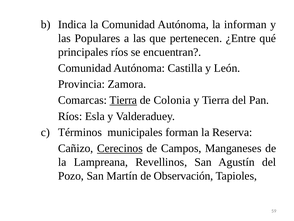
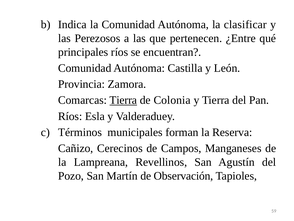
informan: informan -> clasificar (245, 24)
Populares: Populares -> Perezosos (98, 38)
Cerecinos underline: present -> none (120, 148)
